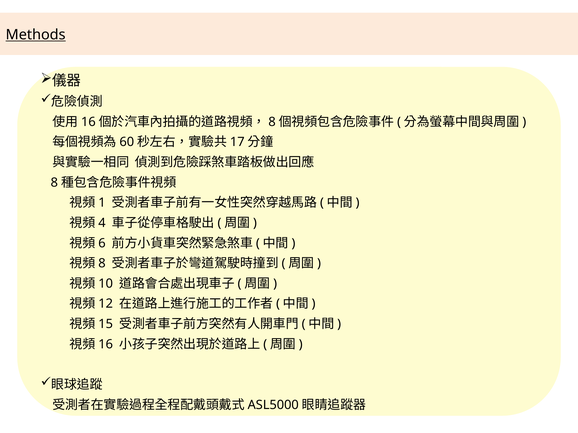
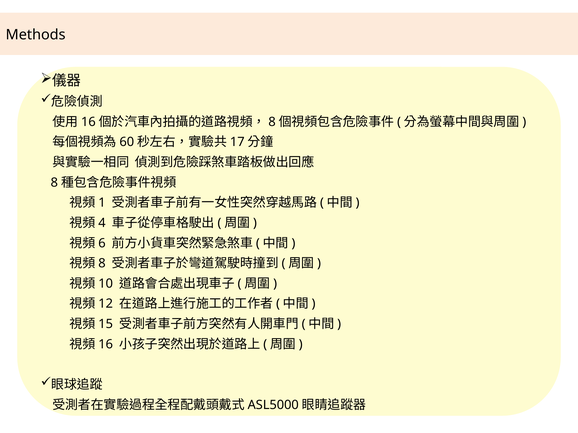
Methods underline: present -> none (36, 35)
